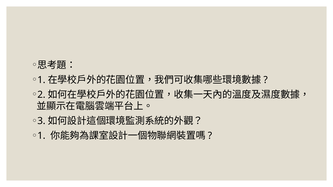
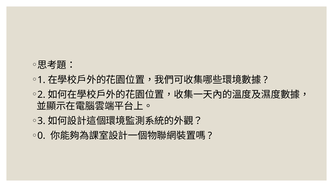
1: 1 -> 0 (41, 136)
